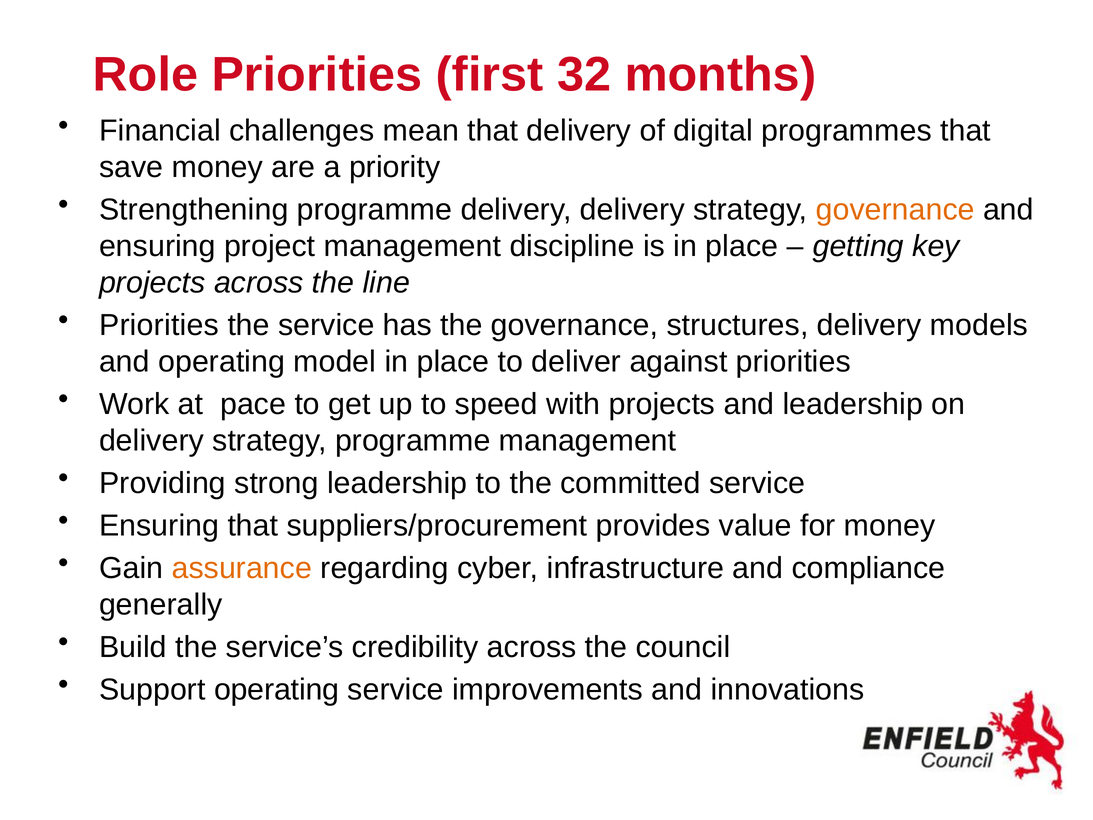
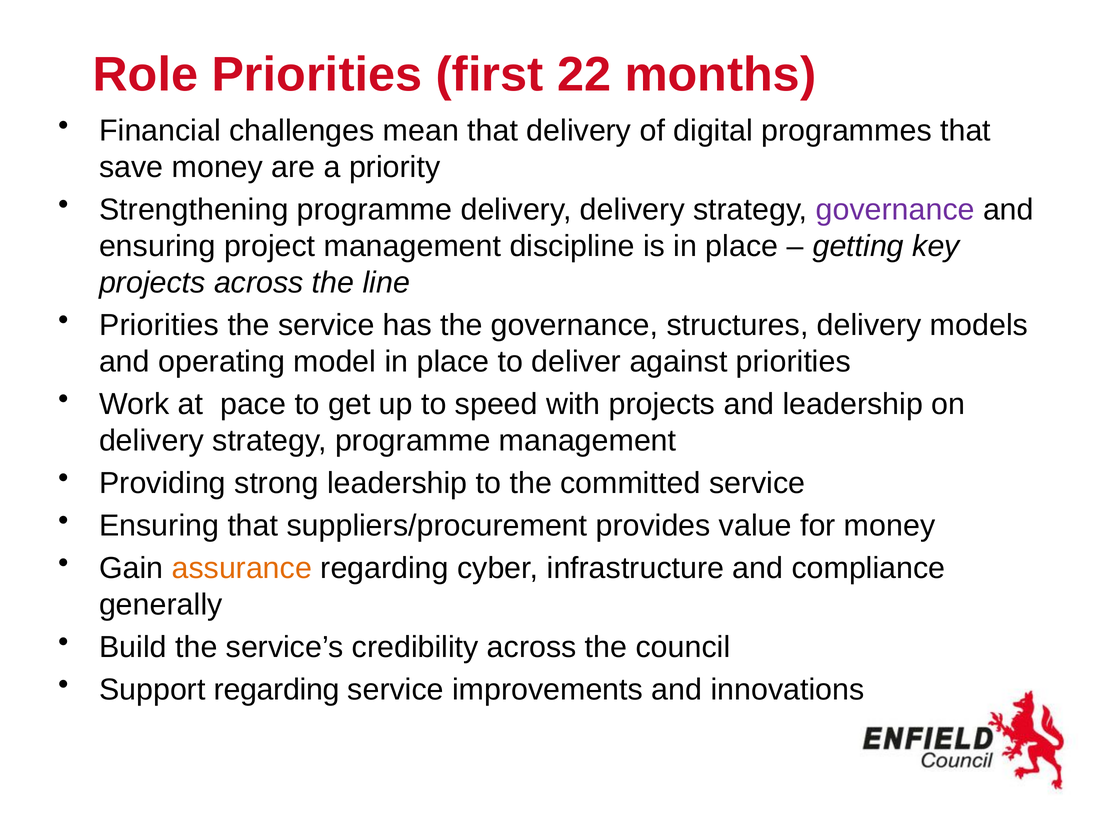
32: 32 -> 22 (584, 74)
governance colour: orange -> purple (895, 210)
Support operating: operating -> regarding (277, 689)
